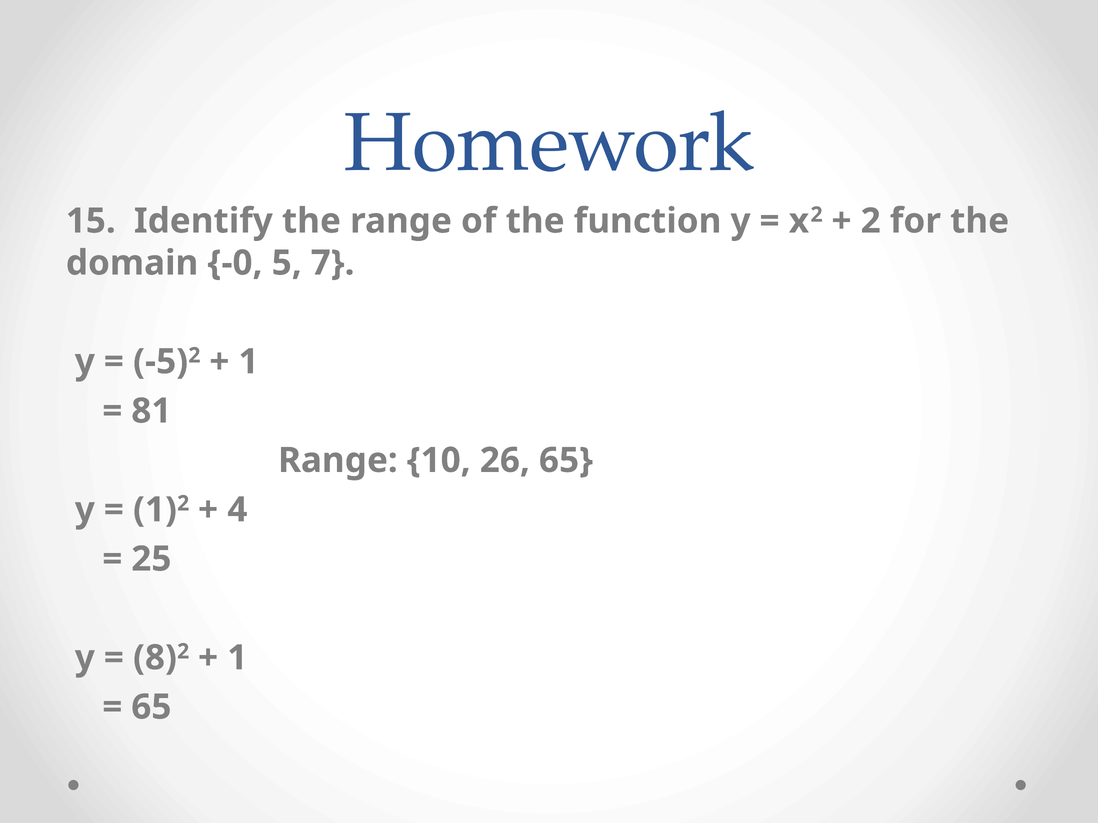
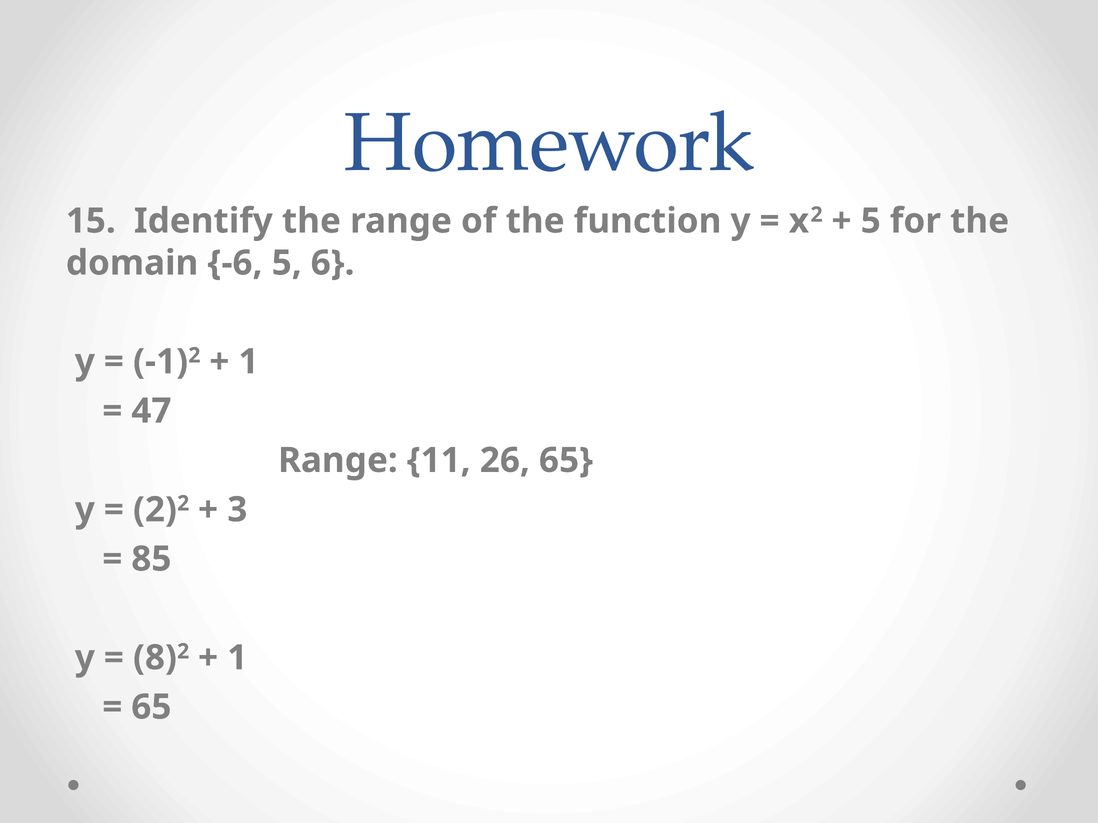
2: 2 -> 5 (871, 221)
-0: -0 -> -6 (235, 263)
7: 7 -> 6 (333, 263)
-5: -5 -> -1 (161, 362)
81: 81 -> 47 (151, 411)
10: 10 -> 11 (439, 461)
1: 1 -> 2 (155, 510)
4: 4 -> 3 (237, 510)
25: 25 -> 85 (151, 559)
